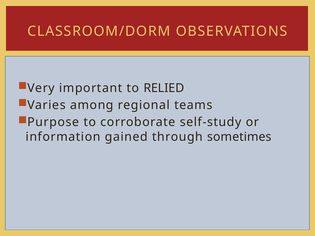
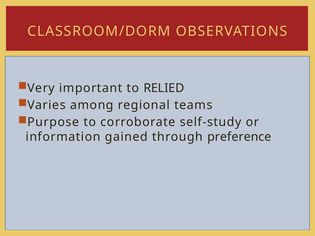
sometimes: sometimes -> preference (239, 137)
